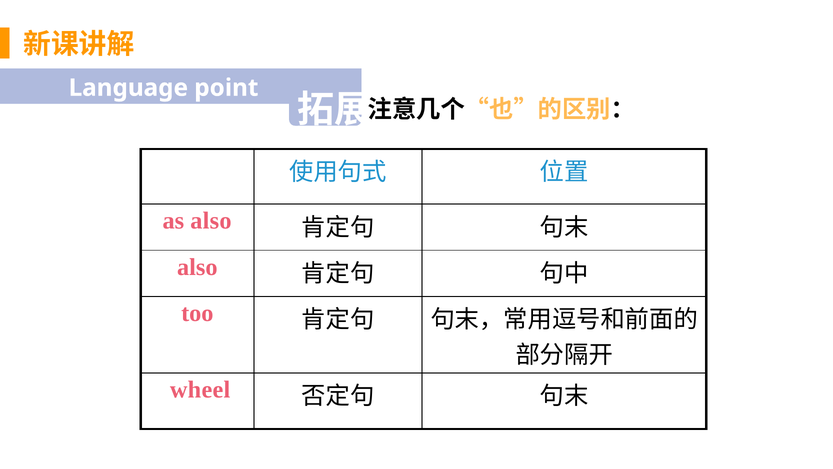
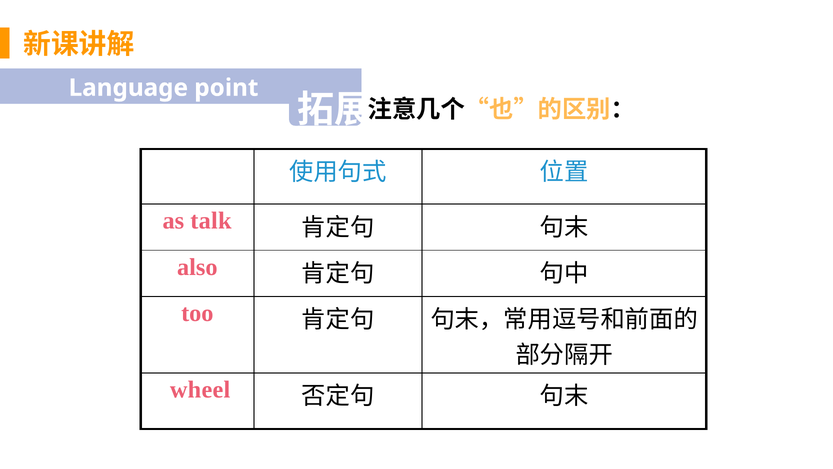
as also: also -> talk (211, 221)
